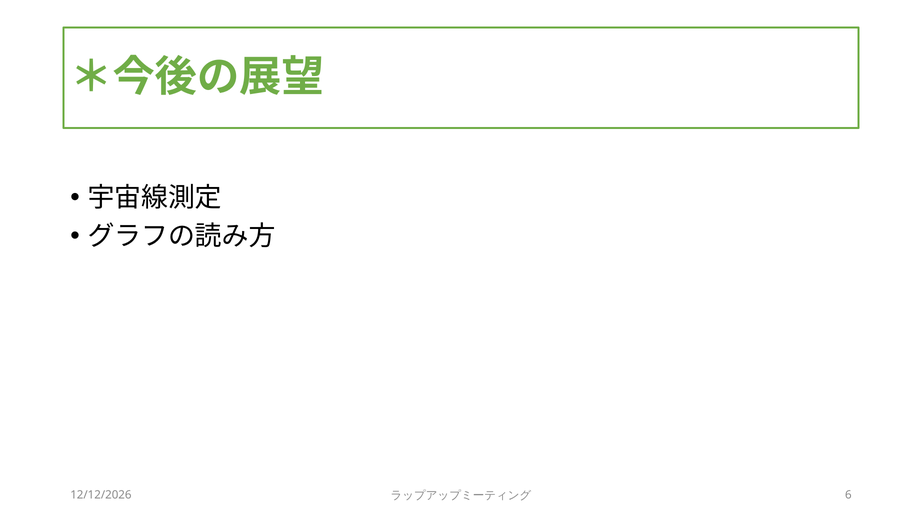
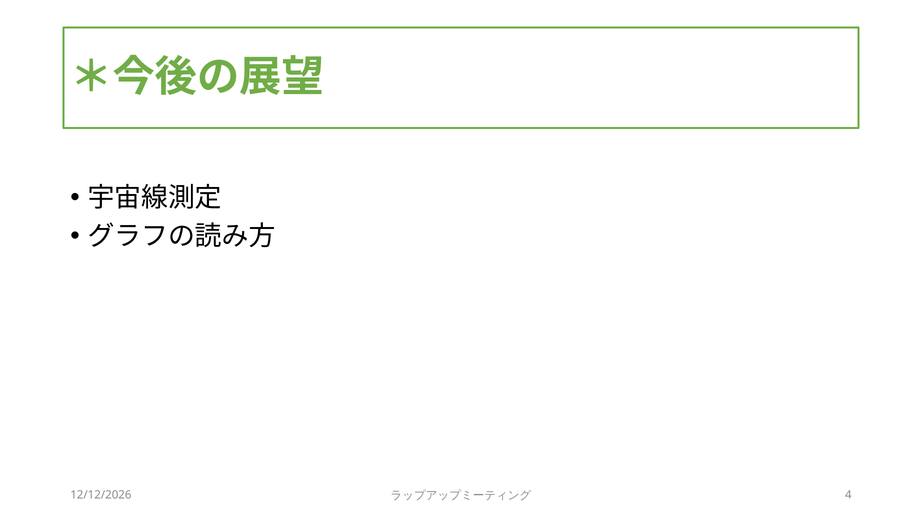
6: 6 -> 4 (848, 494)
